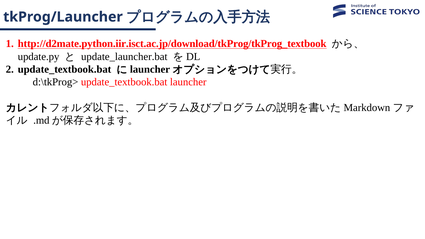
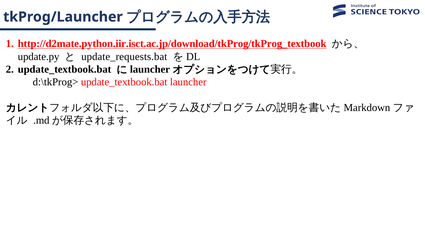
update_launcher.bat: update_launcher.bat -> update_requests.bat (124, 57)
